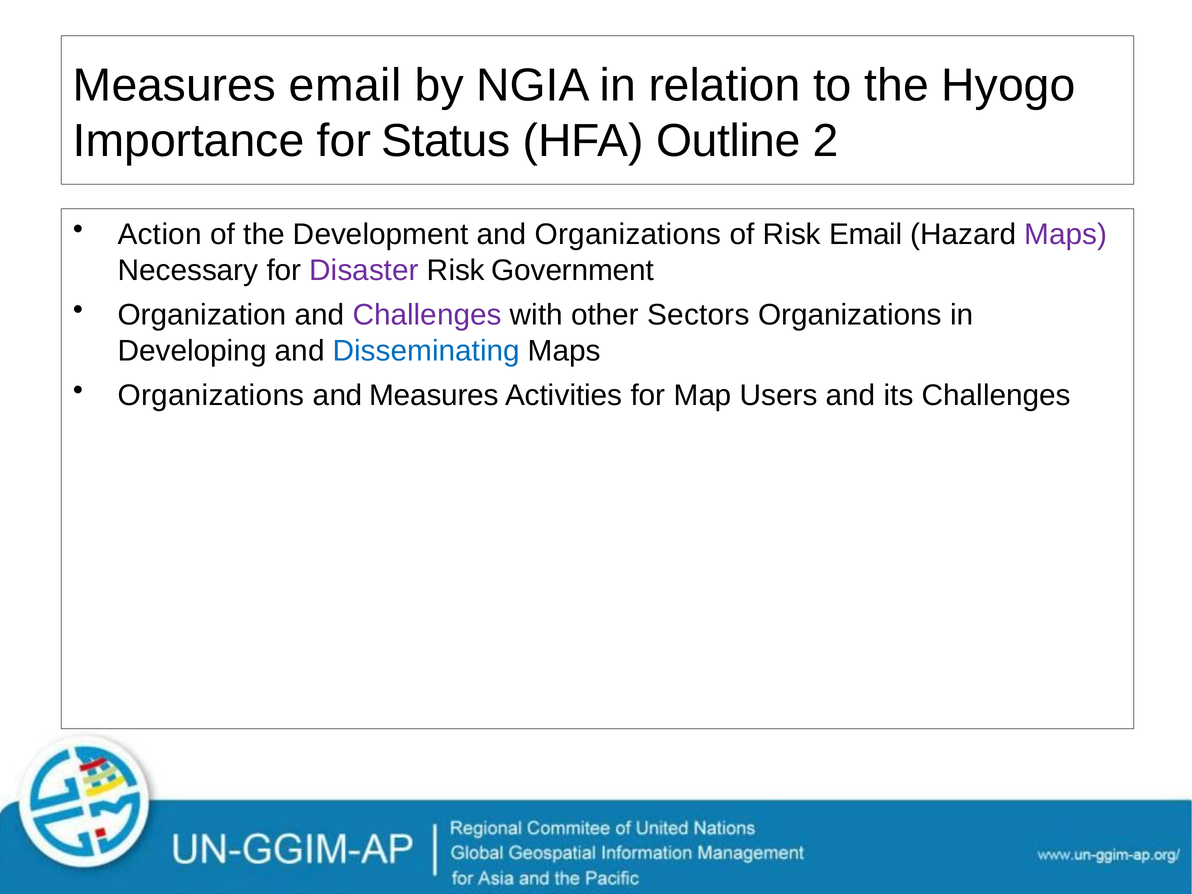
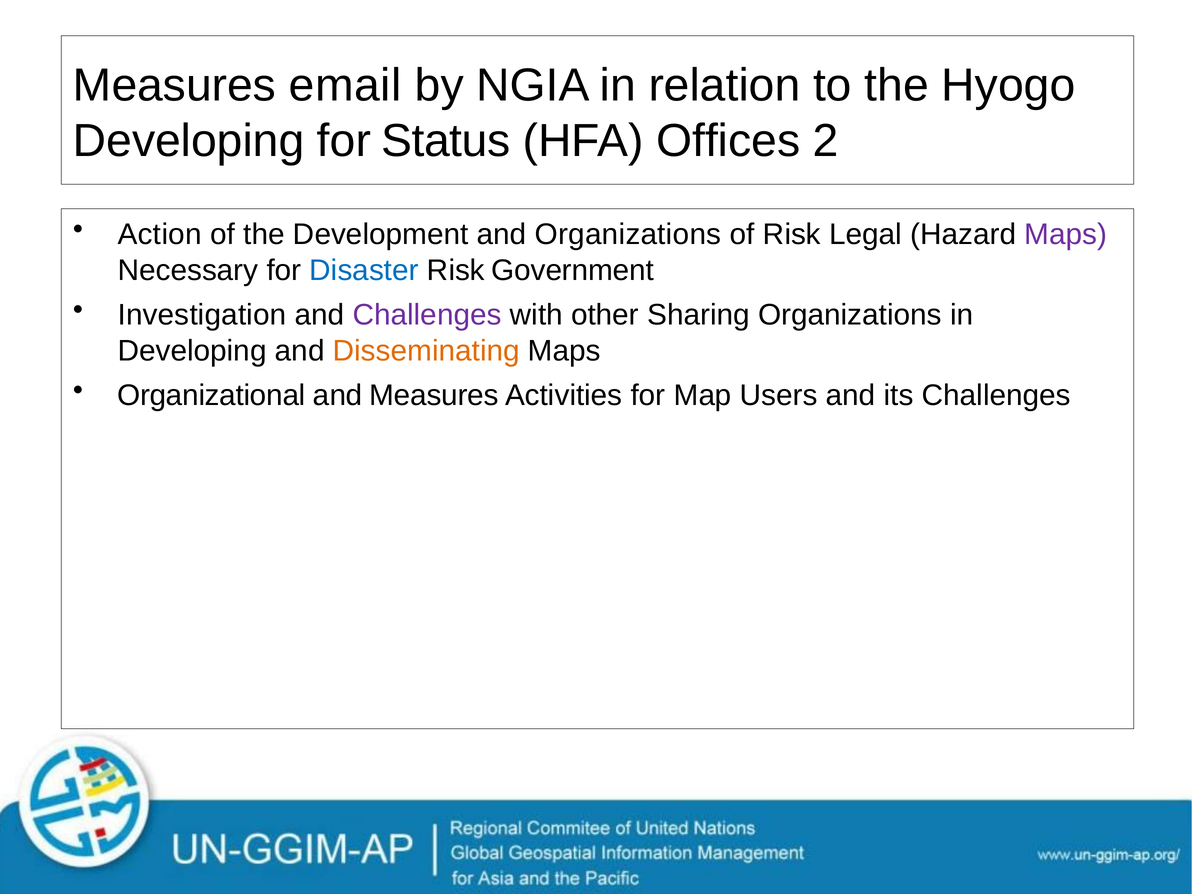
Importance: Importance -> Developing (189, 141)
Outline: Outline -> Offices (728, 141)
Risk Email: Email -> Legal (866, 234)
Disaster colour: purple -> blue (364, 270)
Organization: Organization -> Investigation (202, 315)
Sectors: Sectors -> Sharing (698, 315)
Disseminating colour: blue -> orange (426, 351)
Organizations: Organizations -> Organizational (211, 395)
